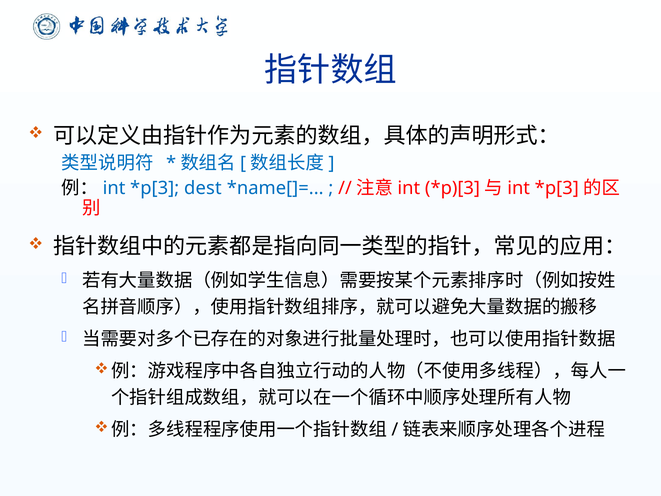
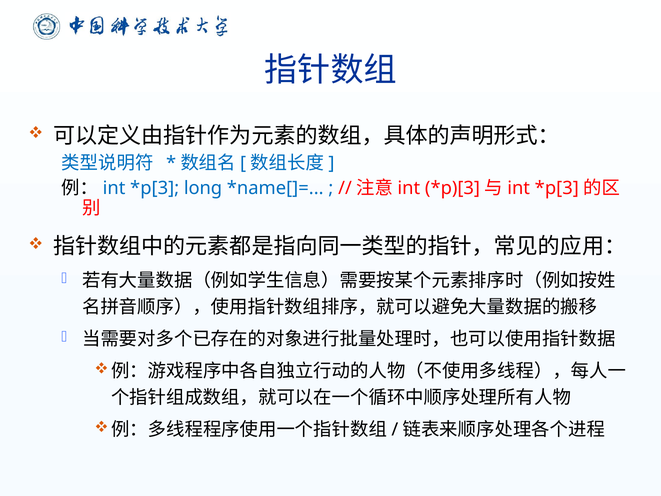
dest: dest -> long (203, 188)
